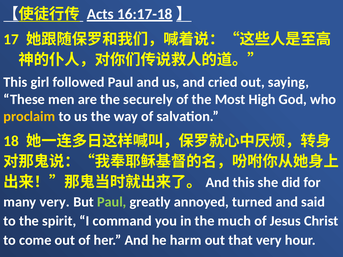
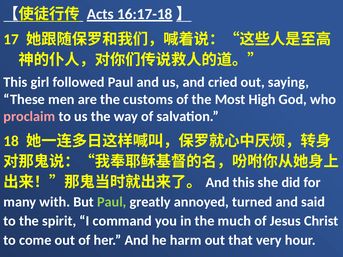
securely: securely -> customs (148, 99)
proclaim colour: yellow -> pink (29, 117)
many very: very -> with (55, 202)
